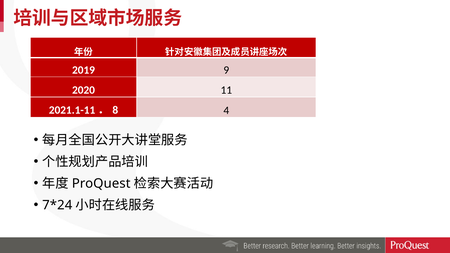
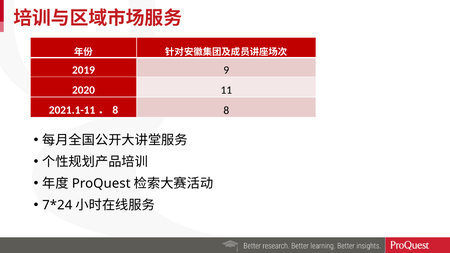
4: 4 -> 8 (226, 111)
